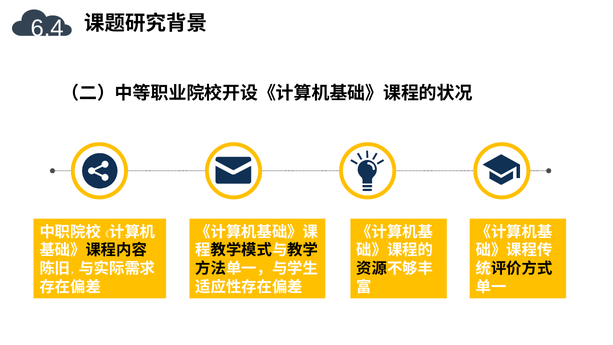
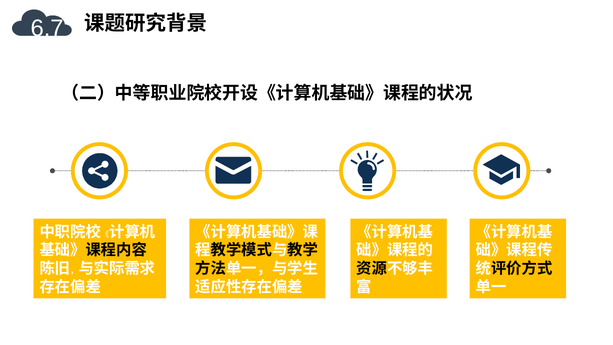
6.4: 6.4 -> 6.7 (47, 28)
